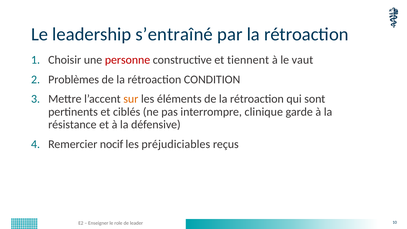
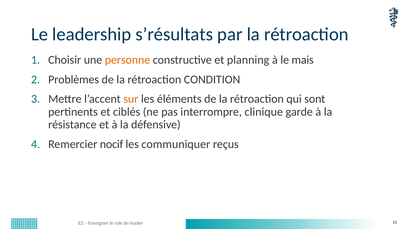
s’entraîné: s’entraîné -> s’résultats (174, 34)
personne colour: red -> orange (128, 60)
tiennent: tiennent -> planning (248, 60)
vaut: vaut -> mais (303, 60)
préjudiciables: préjudiciables -> communiquer (176, 144)
